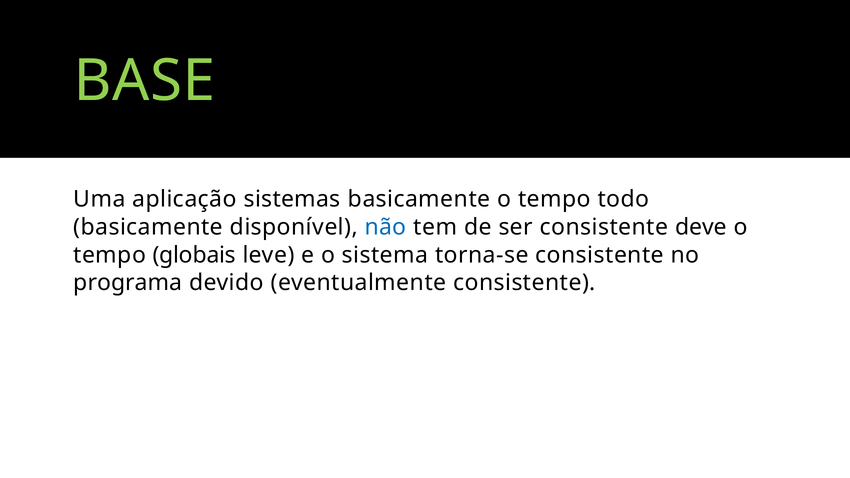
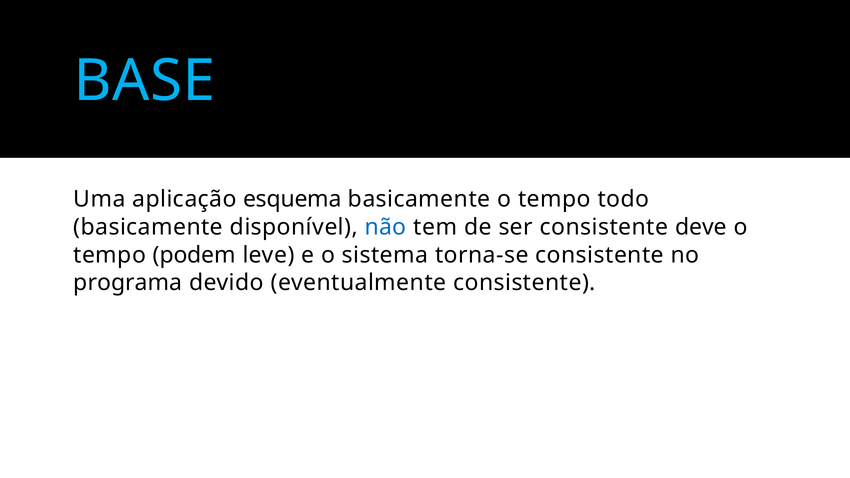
BASE colour: light green -> light blue (144, 81)
sistemas: sistemas -> esquema (292, 199)
globais: globais -> podem (194, 255)
